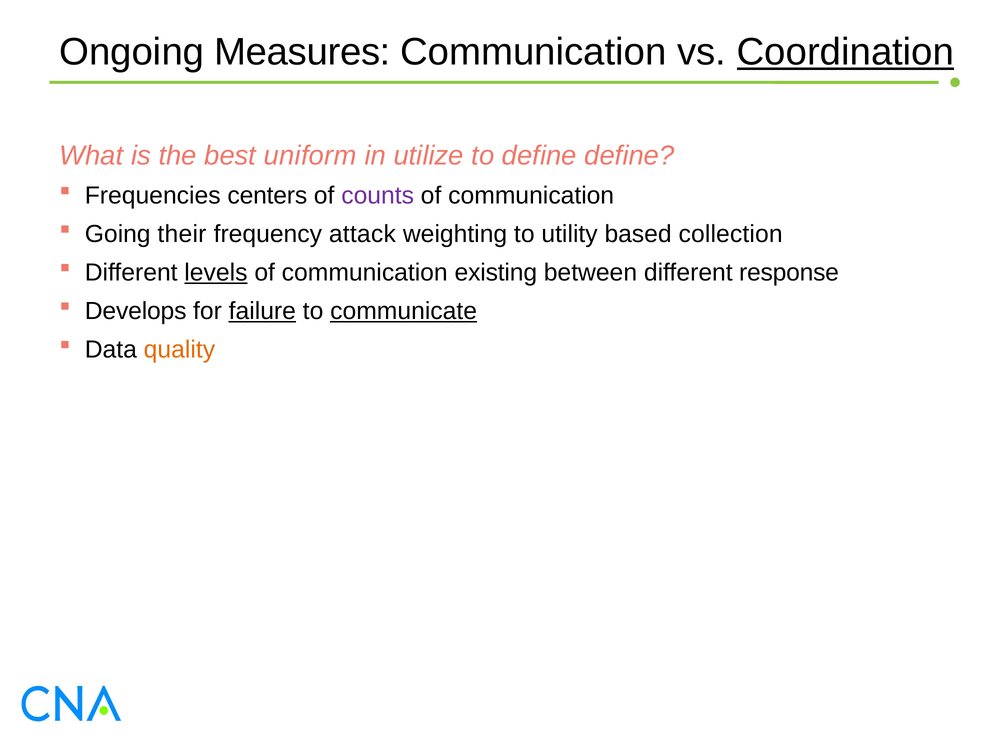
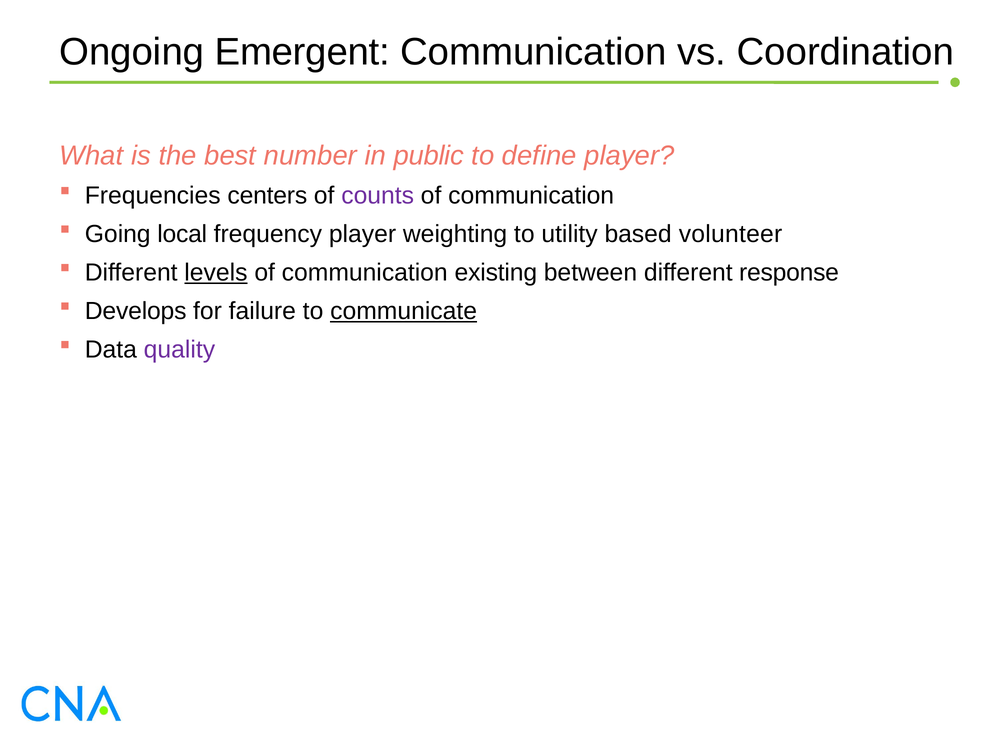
Measures: Measures -> Emergent (302, 52)
Coordination underline: present -> none (845, 52)
uniform: uniform -> number (310, 156)
utilize: utilize -> public (429, 156)
define define: define -> player (629, 156)
their: their -> local (182, 234)
frequency attack: attack -> player (363, 234)
collection: collection -> volunteer (731, 234)
failure underline: present -> none (262, 311)
quality colour: orange -> purple (179, 350)
